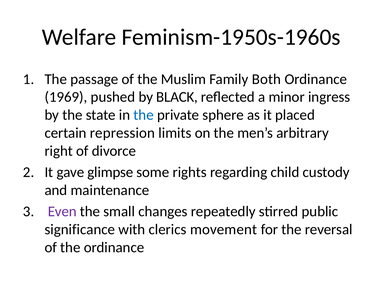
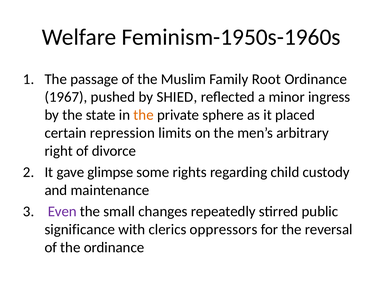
Both: Both -> Root (266, 79)
1969: 1969 -> 1967 (66, 97)
BLACK: BLACK -> SHIED (177, 97)
the colour: blue -> orange (144, 115)
movement: movement -> oppressors (224, 229)
